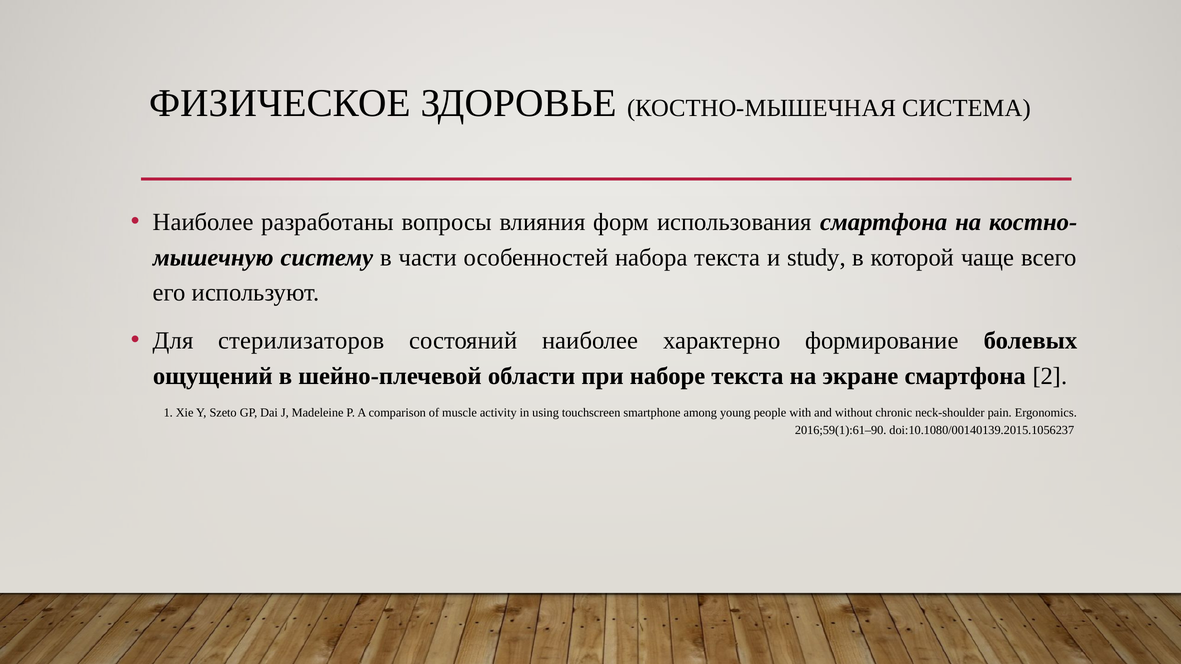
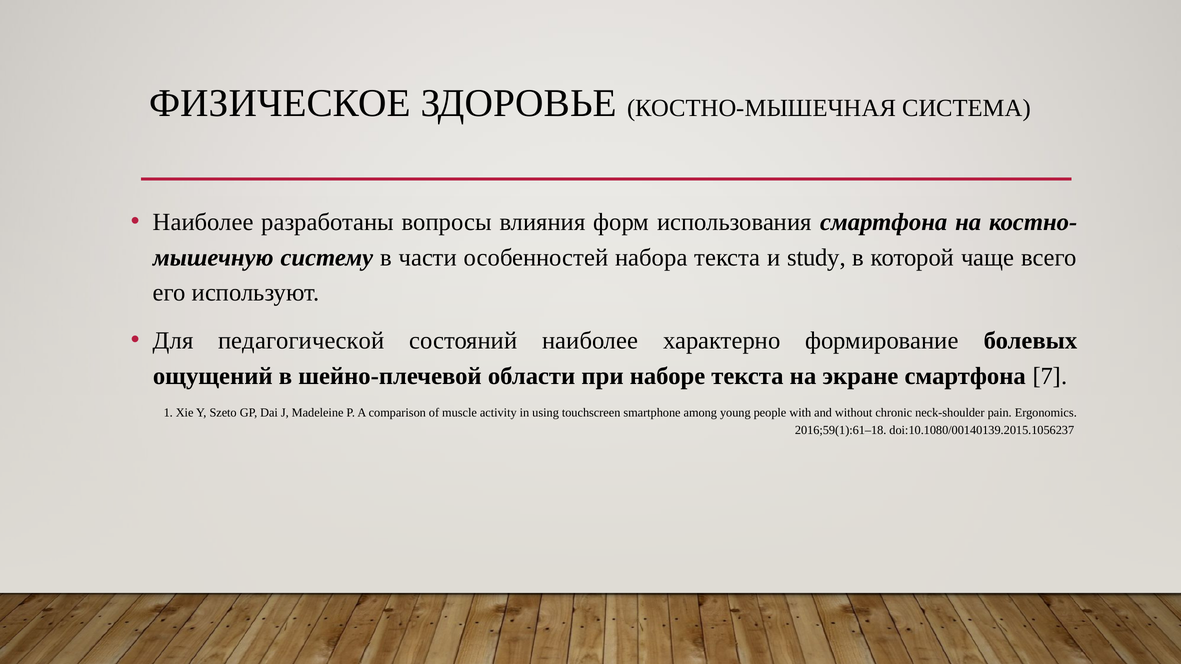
стерилизаторов: стерилизаторов -> педагогической (301, 341)
2: 2 -> 7 (1050, 376)
2016;59(1):61–90: 2016;59(1):61–90 -> 2016;59(1):61–18 (841, 430)
